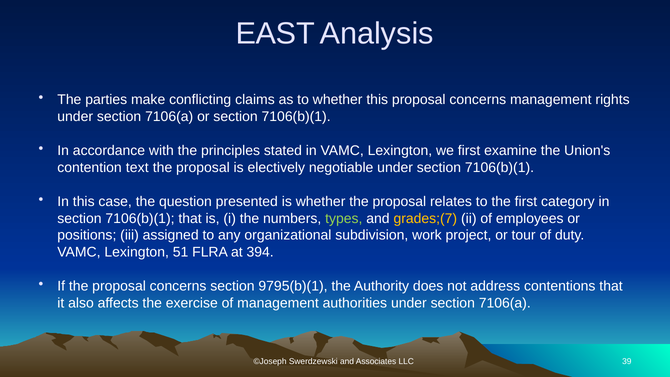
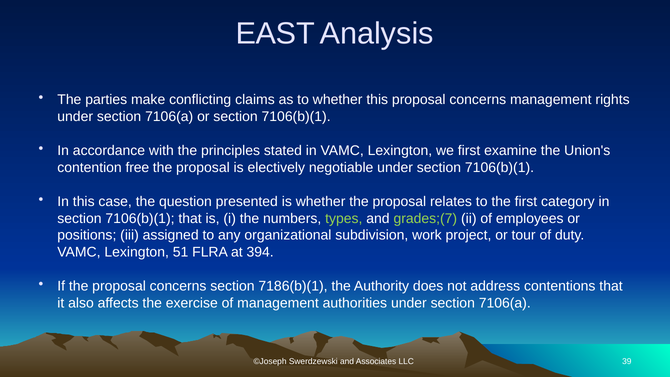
text: text -> free (137, 168)
grades;(7 colour: yellow -> light green (425, 218)
9795(b)(1: 9795(b)(1 -> 7186(b)(1 (293, 286)
